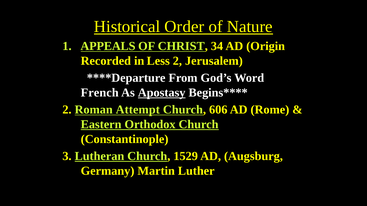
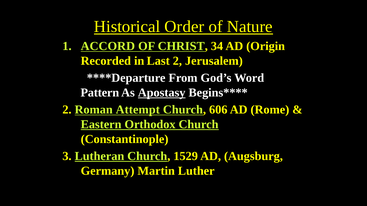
APPEALS: APPEALS -> ACCORD (108, 46)
Less: Less -> Last (158, 61)
French: French -> Pattern (100, 93)
